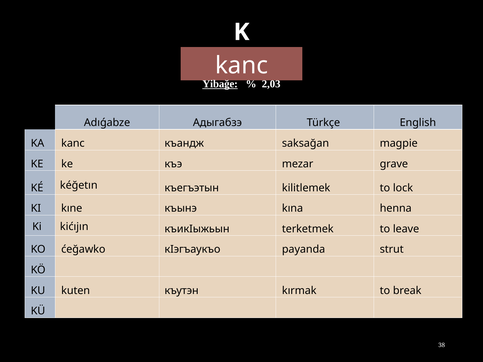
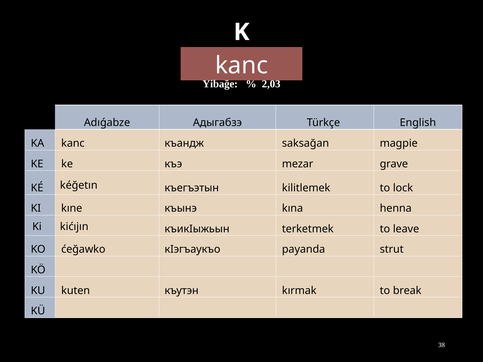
Yibağe underline: present -> none (220, 84)
